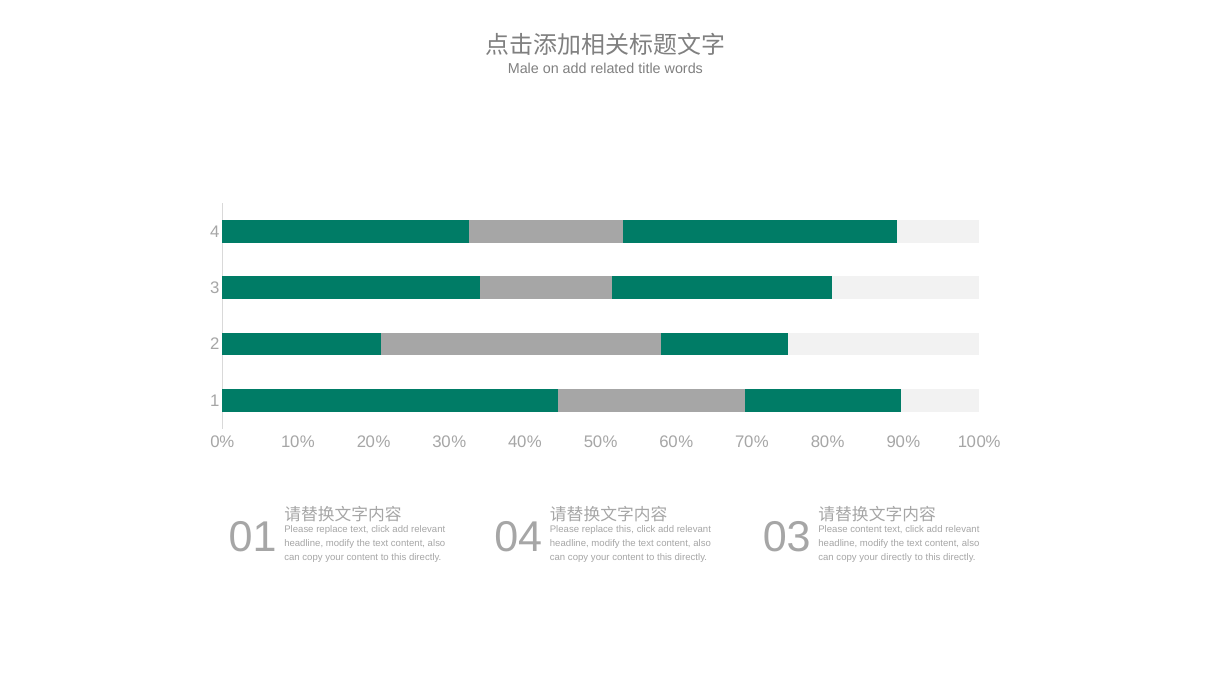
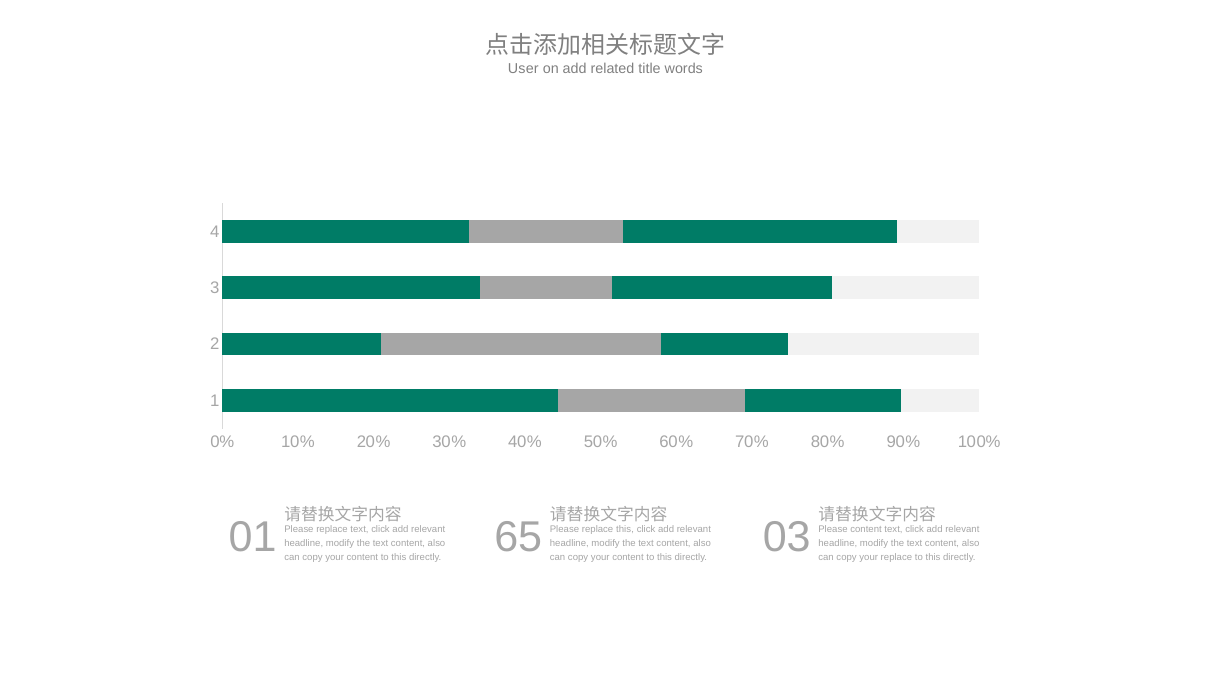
Male: Male -> User (523, 69)
04: 04 -> 65 (518, 537)
your directly: directly -> replace (896, 557)
